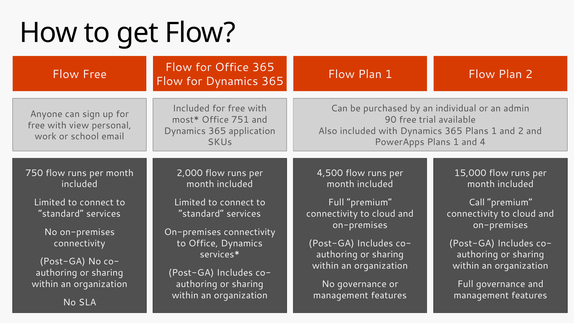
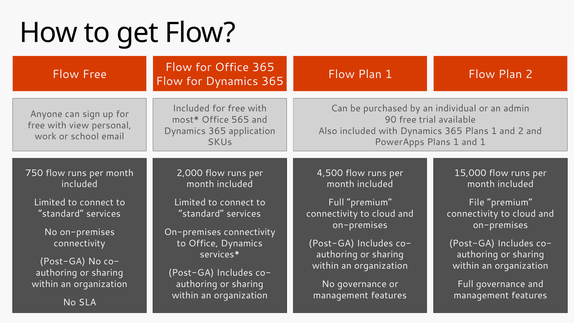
751: 751 -> 565 (240, 120)
and 4: 4 -> 1 (483, 142)
Call: Call -> File (477, 202)
